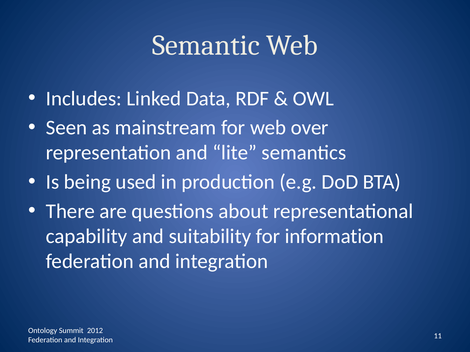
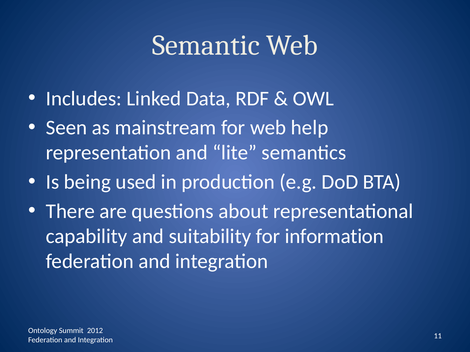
over: over -> help (310, 128)
